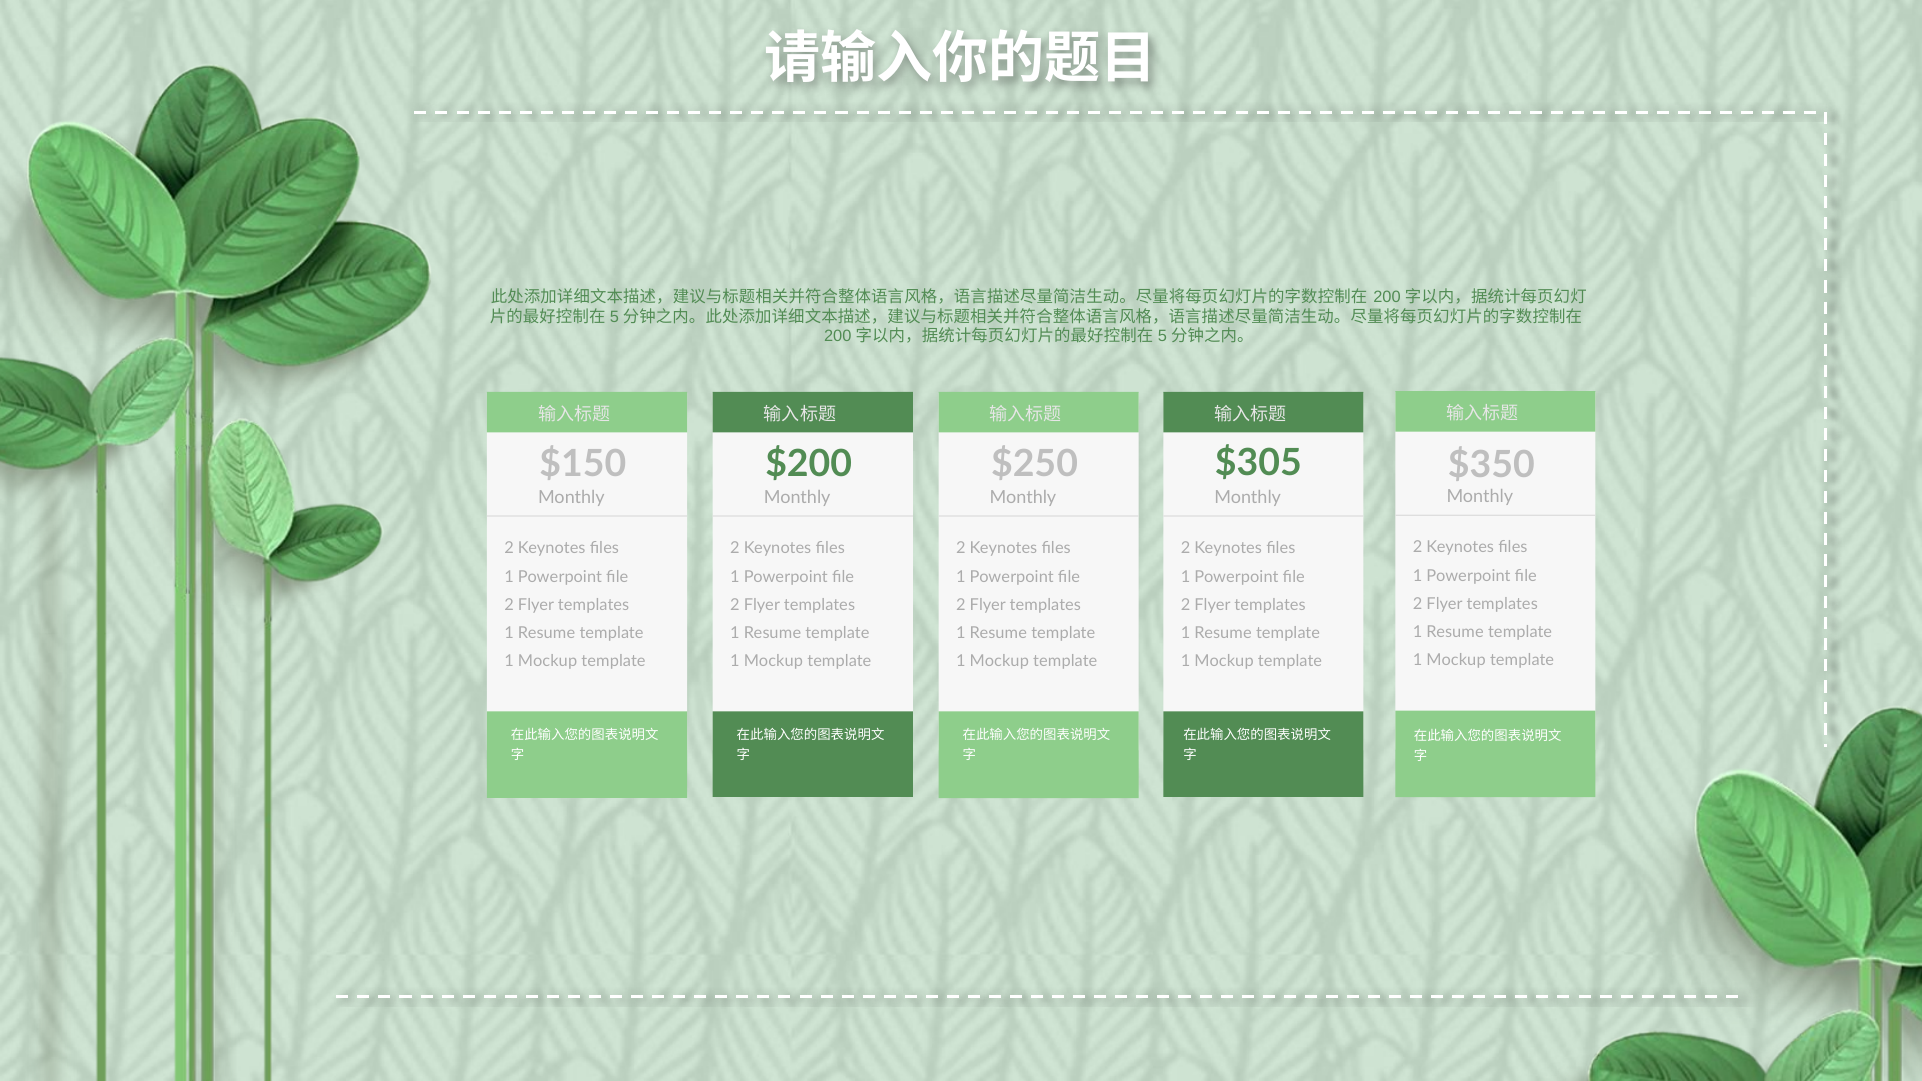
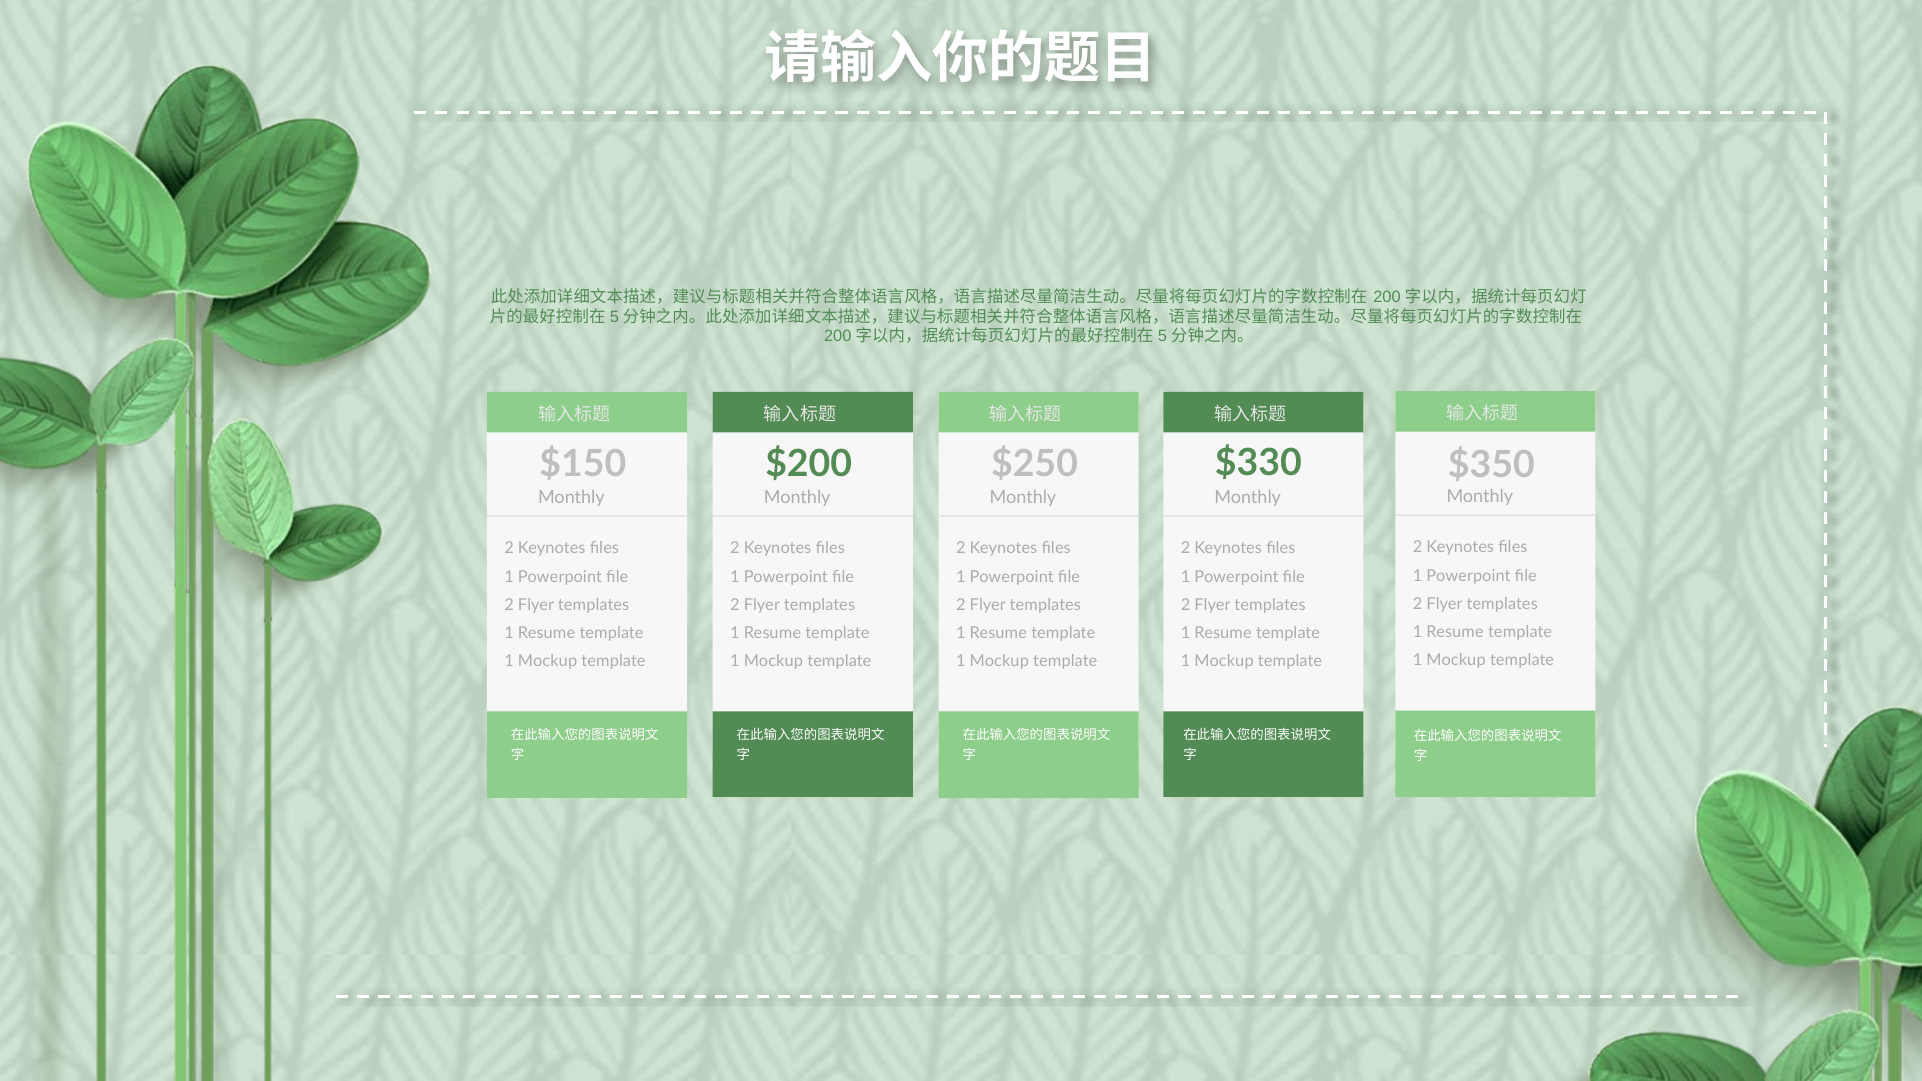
$305: $305 -> $330 (1258, 463)
